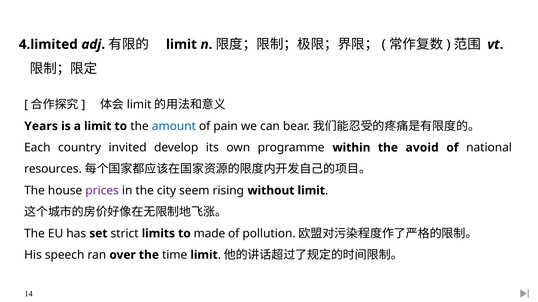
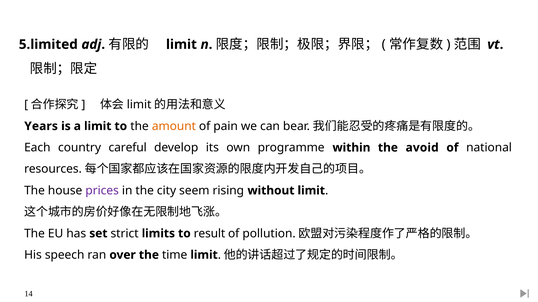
4.limited: 4.limited -> 5.limited (48, 45)
amount colour: blue -> orange (174, 126)
invited: invited -> careful (128, 148)
made: made -> result (209, 234)
